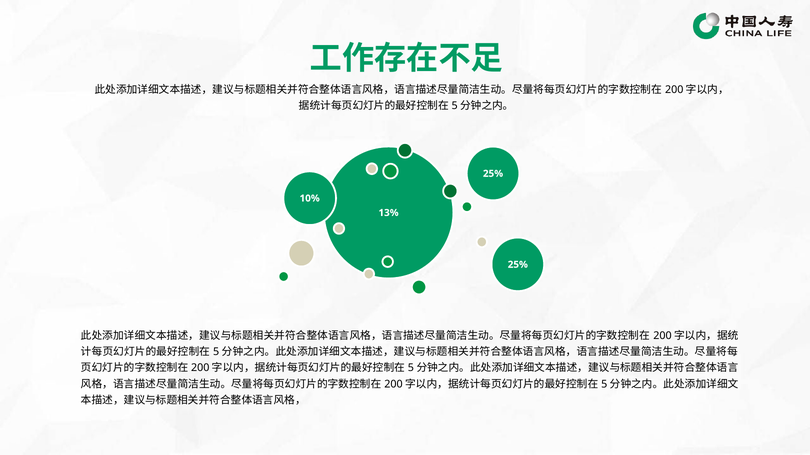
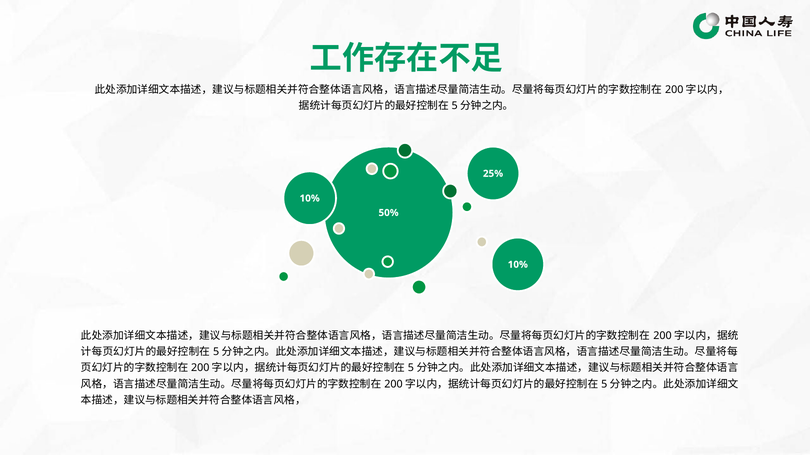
13%: 13% -> 50% (389, 213)
25%: 25% -> 10% (518, 265)
